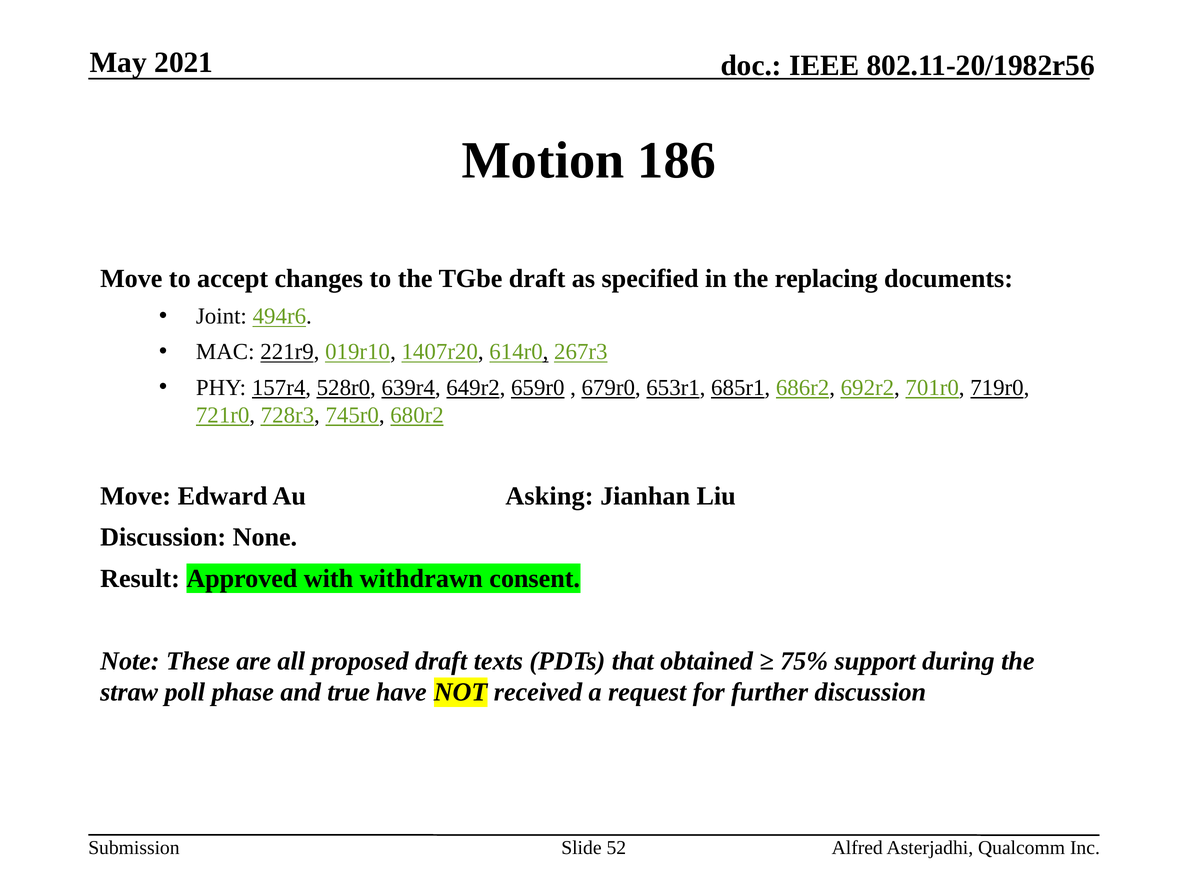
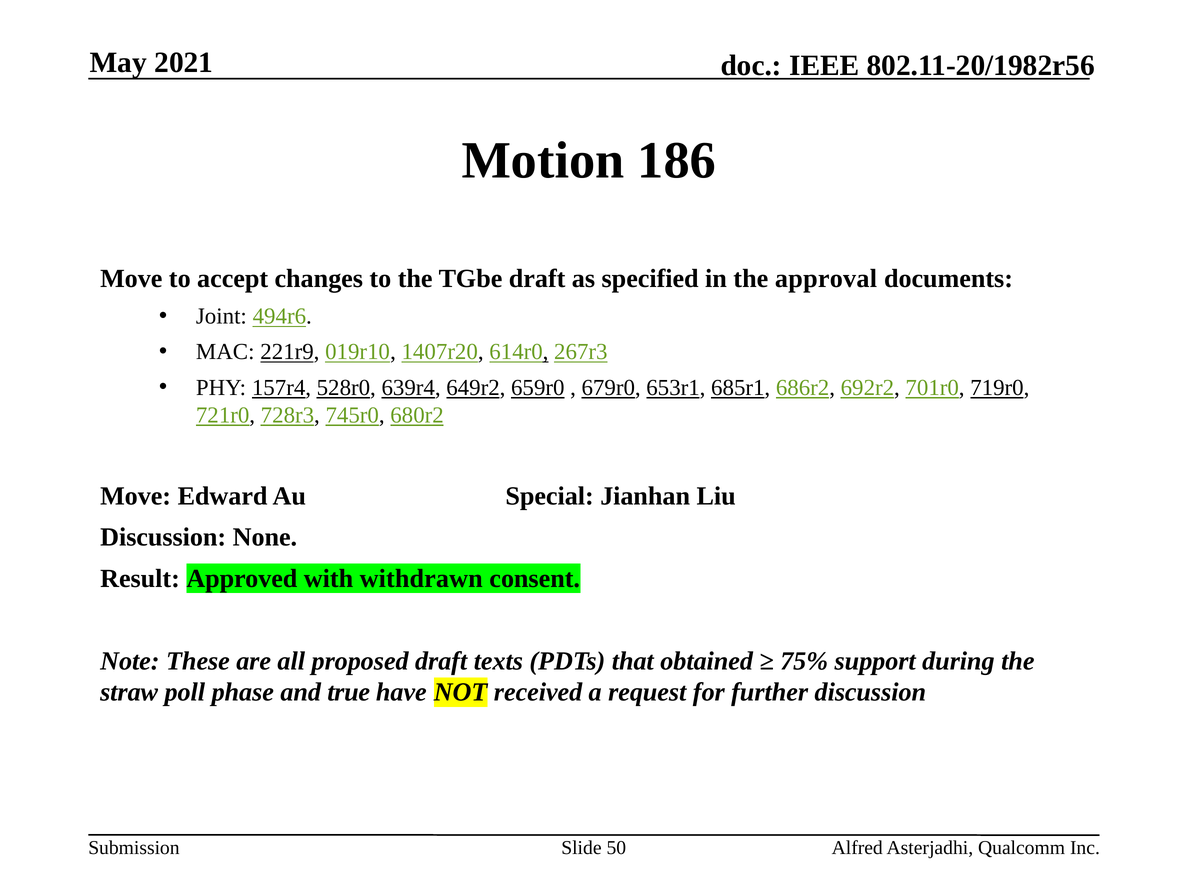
replacing: replacing -> approval (826, 279)
Asking: Asking -> Special (550, 496)
52: 52 -> 50 (616, 847)
